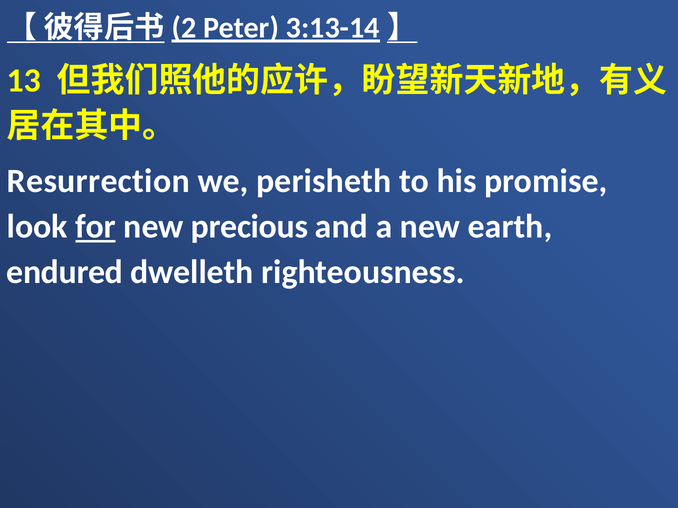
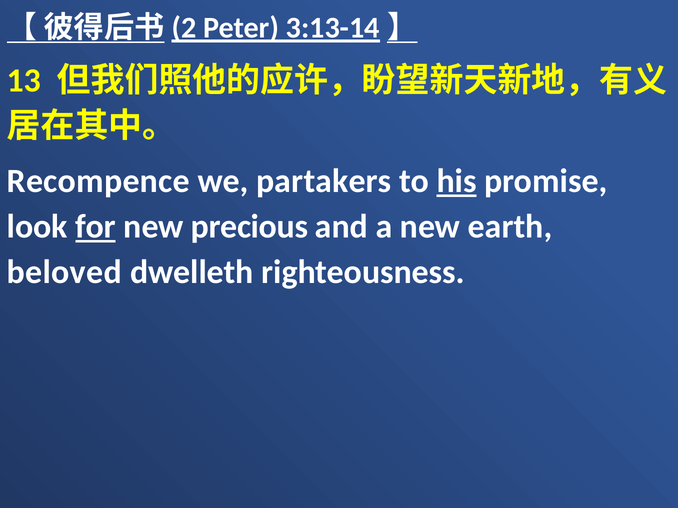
Resurrection: Resurrection -> Recompence (98, 181)
perisheth: perisheth -> partakers (324, 181)
his underline: none -> present (457, 181)
endured: endured -> beloved (64, 272)
